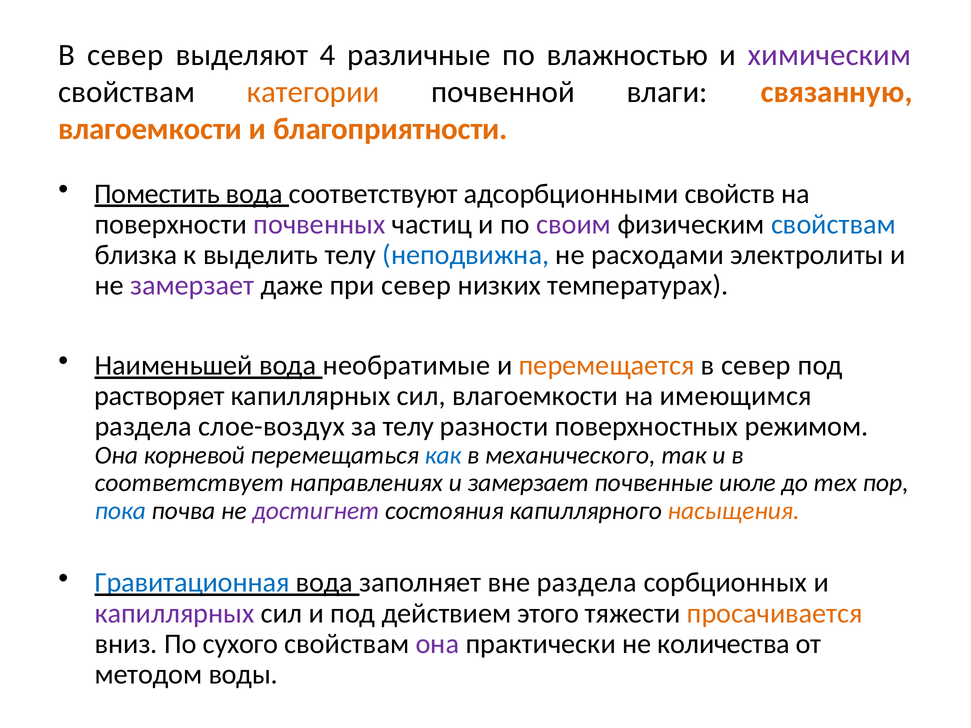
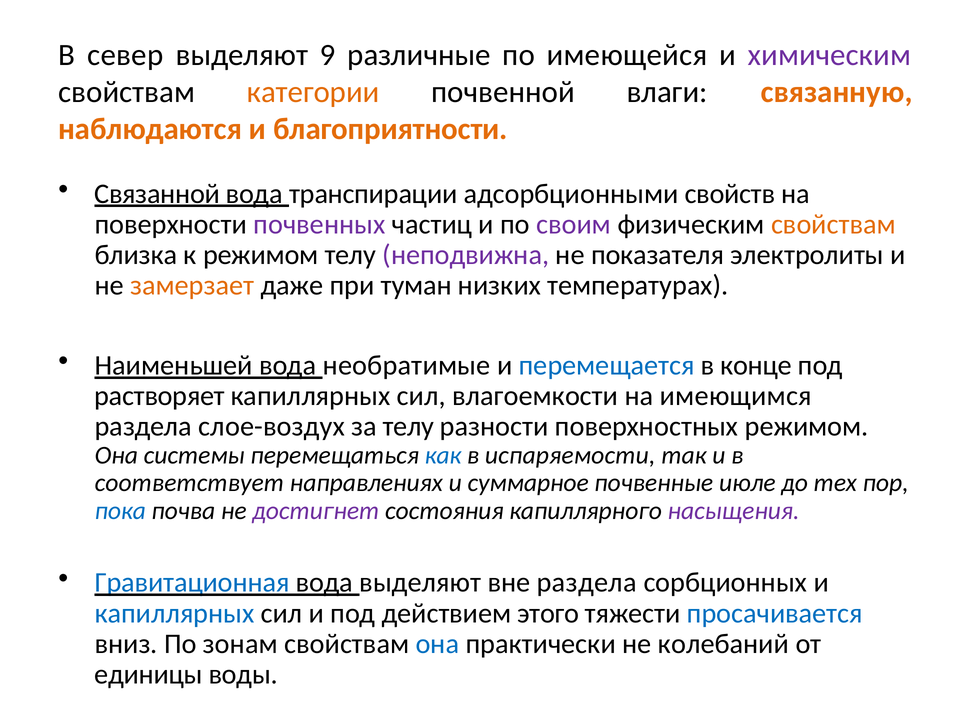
4: 4 -> 9 (328, 55)
влажностью: влажностью -> имеющейся (627, 55)
влагоемкости: влагоемкости -> наблюдаются (150, 129)
Поместить: Поместить -> Связанной (157, 194)
соответствуют: соответствуют -> транспирации (373, 194)
свойствам colour: blue -> orange (833, 224)
к выделить: выделить -> режимом (261, 255)
неподвижна colour: blue -> purple (466, 255)
расходами: расходами -> показателя (658, 255)
замерзает colour: purple -> orange (192, 286)
при север: север -> туман (416, 286)
перемещается colour: orange -> blue (607, 366)
север: север -> конце (756, 366)
корневой: корневой -> системы (194, 456)
механического: механического -> испаряемости (570, 456)
и замерзает: замерзает -> суммарное (528, 483)
насыщения colour: orange -> purple (734, 511)
вода заполняет: заполняет -> выделяют (420, 583)
капиллярных colour: purple -> blue (175, 613)
просачивается colour: orange -> blue (775, 613)
сухого: сухого -> зонам (240, 644)
она colour: purple -> blue (437, 644)
количества: количества -> колебаний (724, 644)
методом: методом -> единицы (148, 675)
